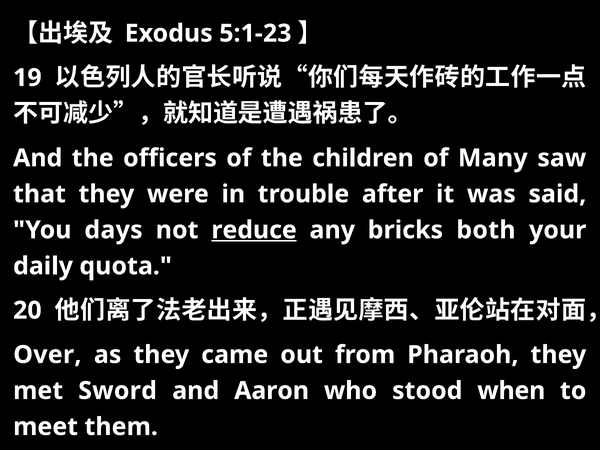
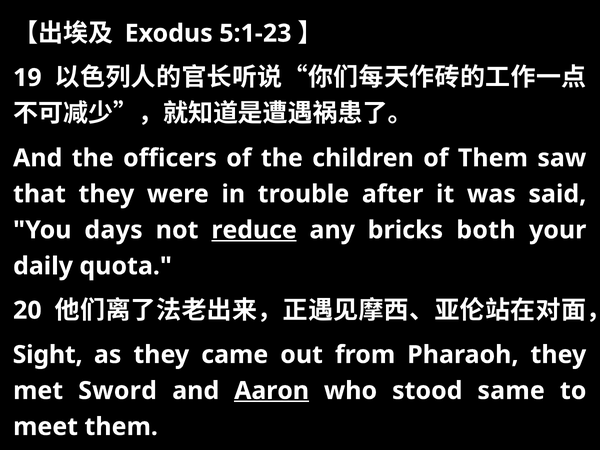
of Many: Many -> Them (493, 158)
Over: Over -> Sight (48, 355)
Aaron underline: none -> present (272, 391)
when: when -> same (511, 391)
